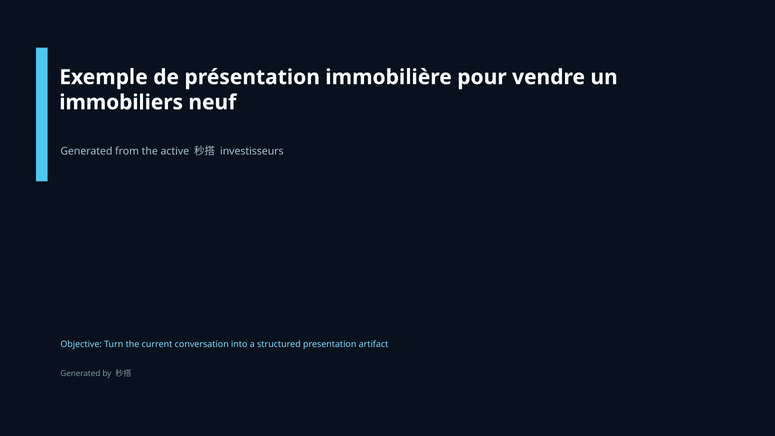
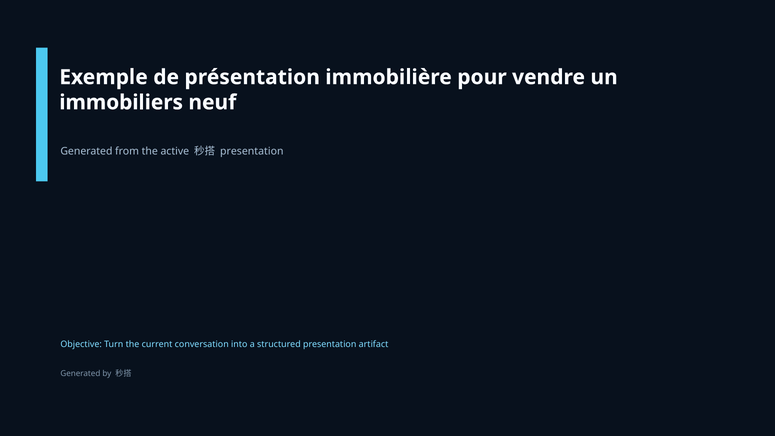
investisseurs: investisseurs -> presentation (252, 151)
